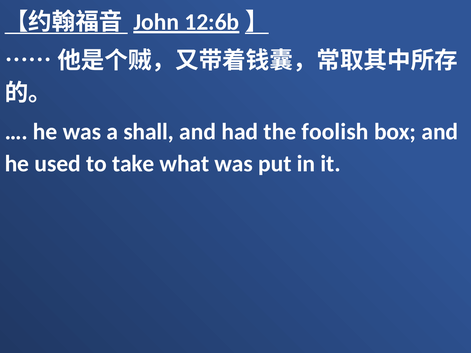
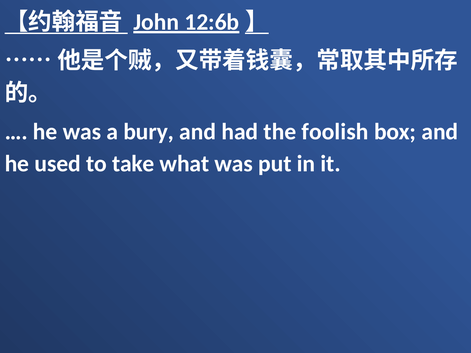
shall: shall -> bury (149, 132)
